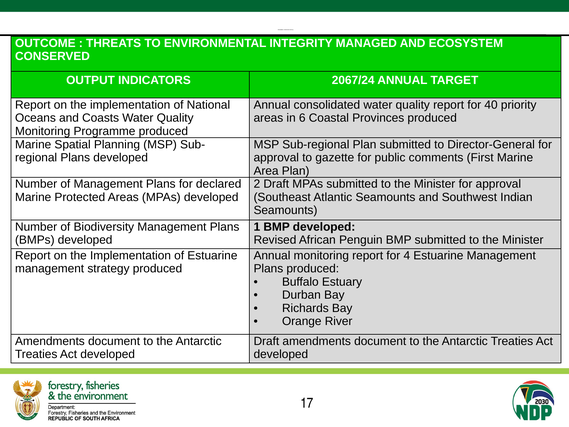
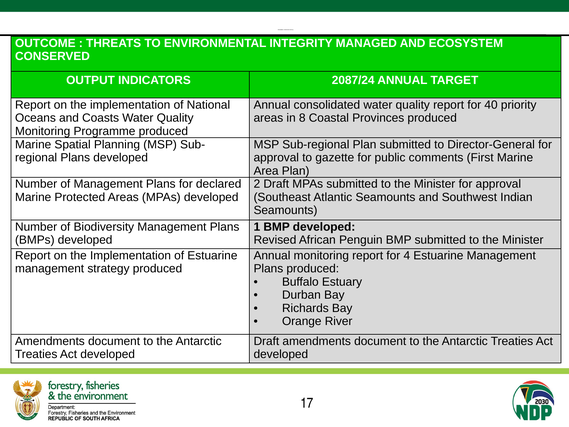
2067/24: 2067/24 -> 2087/24 (353, 80)
6: 6 -> 8 (302, 118)
